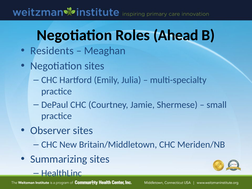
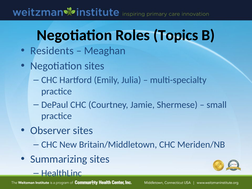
Ahead: Ahead -> Topics (176, 35)
